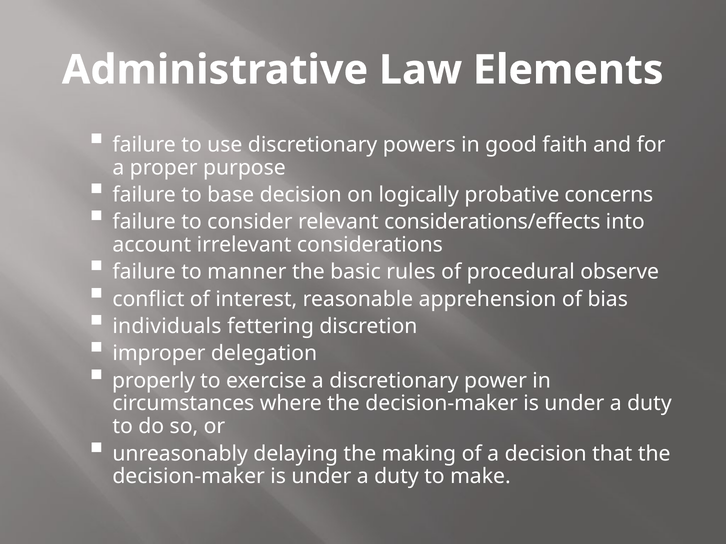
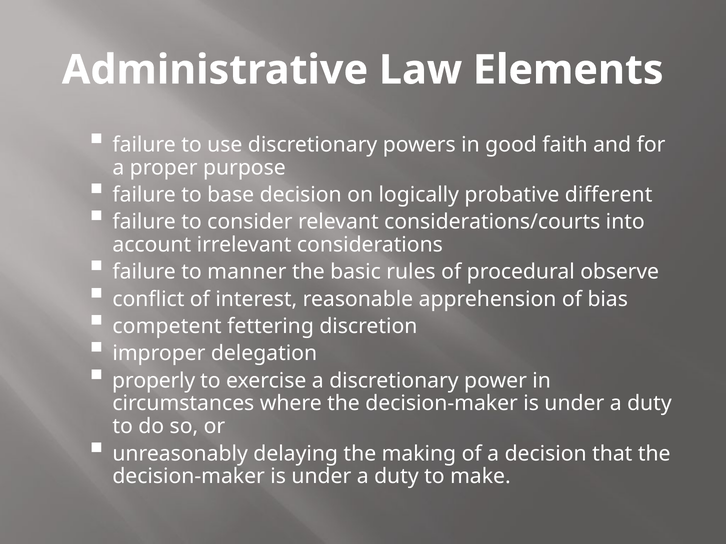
concerns: concerns -> different (609, 195)
considerations/effects: considerations/effects -> considerations/courts (492, 222)
individuals: individuals -> competent (167, 327)
